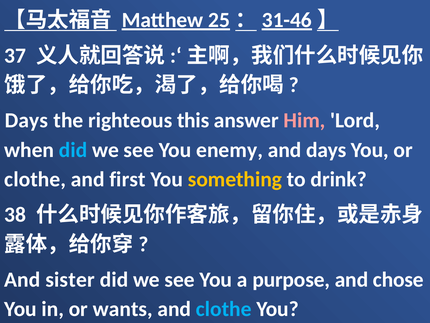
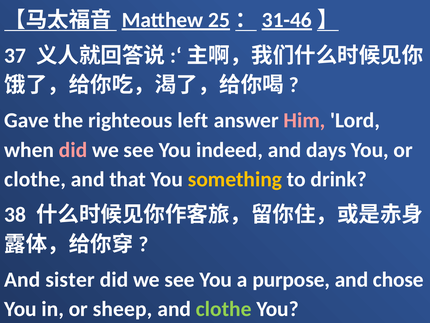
Days: Days -> Gave (27, 120)
this: this -> left (193, 120)
did colour: light blue -> pink (73, 150)
enemy: enemy -> indeed (230, 150)
first: first -> that (128, 179)
wants: wants -> sheep (123, 309)
clothe colour: light blue -> light green (224, 309)
